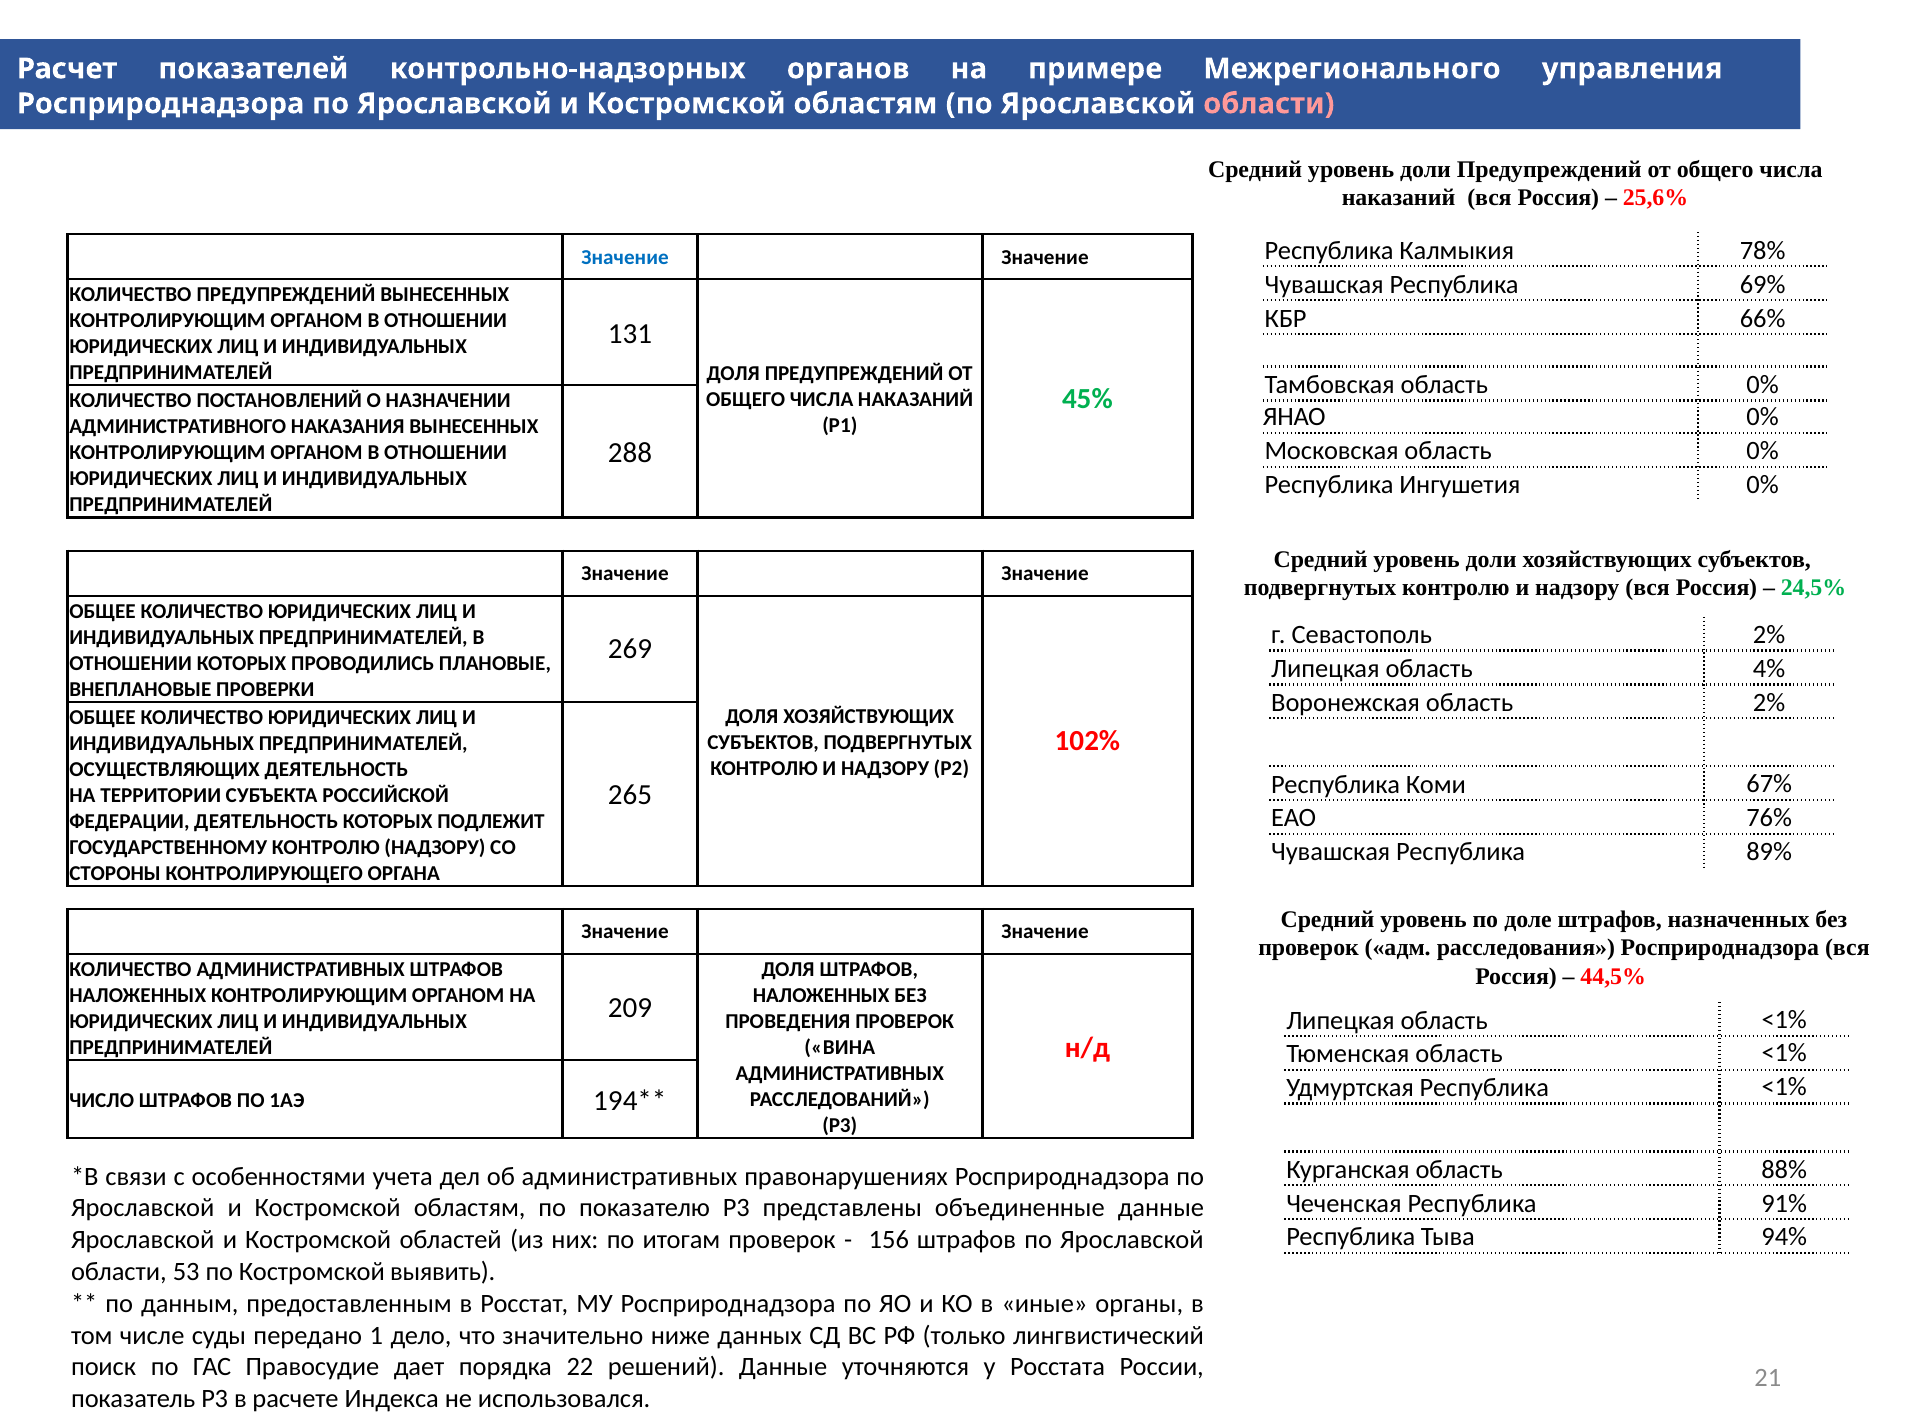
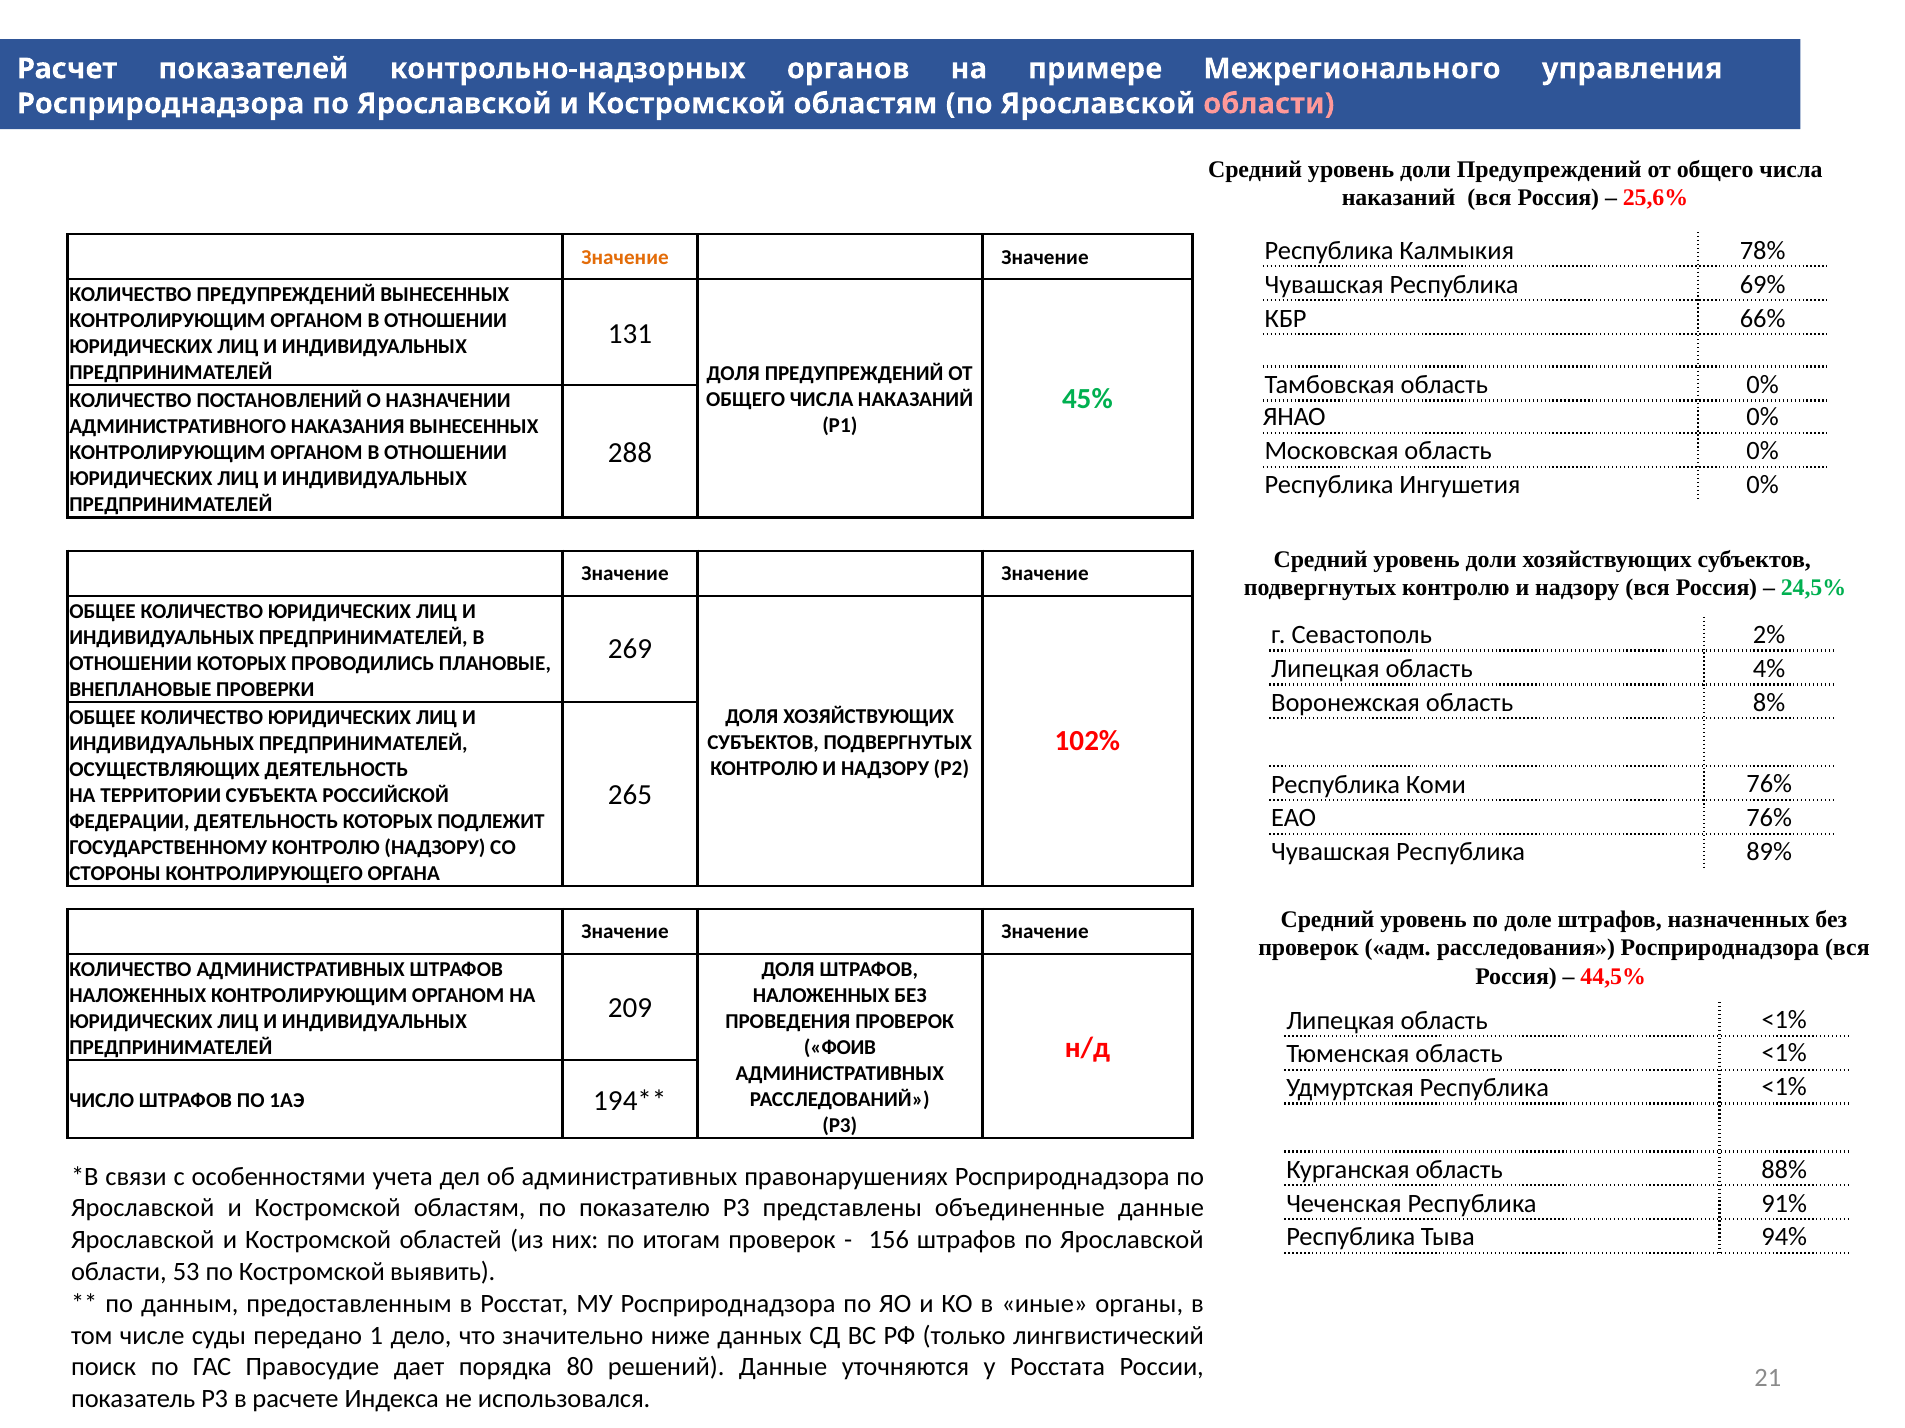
Значение colour: blue -> orange (625, 257)
область 2%: 2% -> 8% (1769, 703)
Коми 67%: 67% -> 76% (1769, 785)
ВИНА: ВИНА -> ФОИВ (840, 1048)
22: 22 -> 80 (580, 1368)
